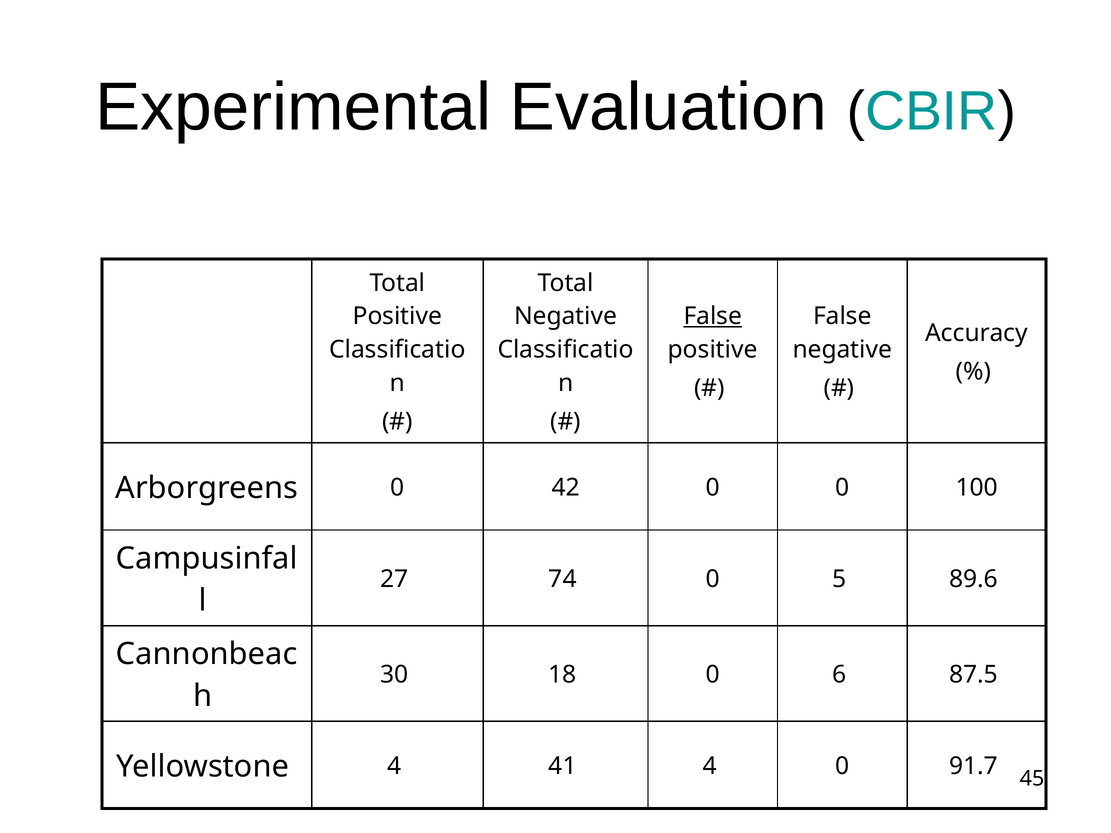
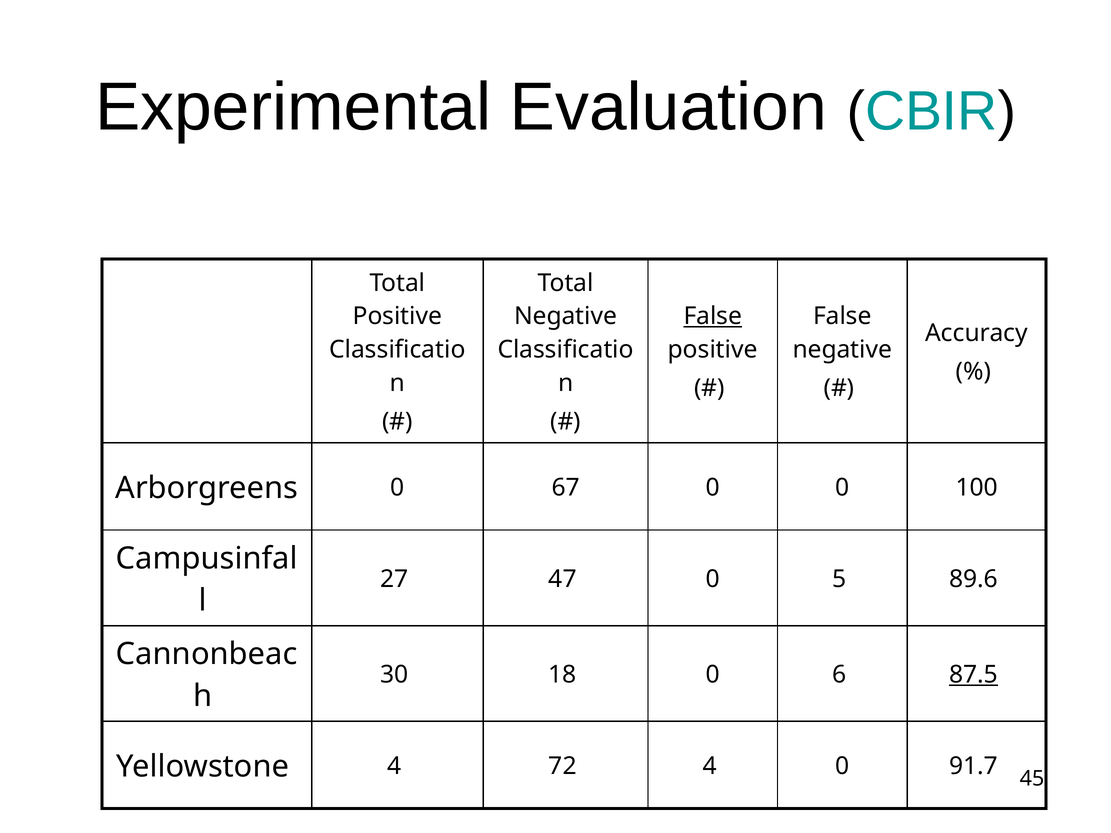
42: 42 -> 67 (566, 488)
74: 74 -> 47 (563, 579)
87.5 underline: none -> present (973, 675)
41: 41 -> 72 (563, 766)
